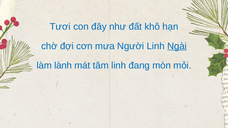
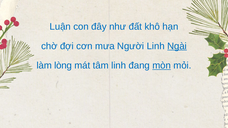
Tươi: Tươi -> Luận (60, 27)
lành: lành -> lòng (63, 66)
mòn underline: none -> present (162, 66)
